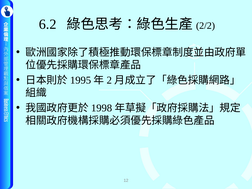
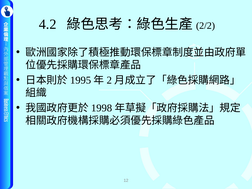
6.2: 6.2 -> 4.2 (48, 24)
